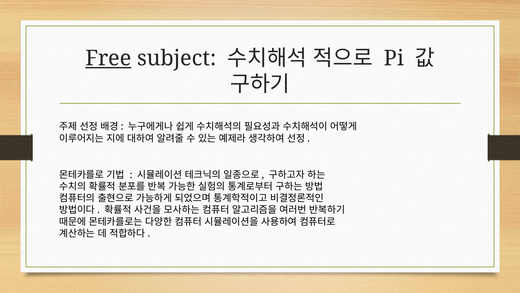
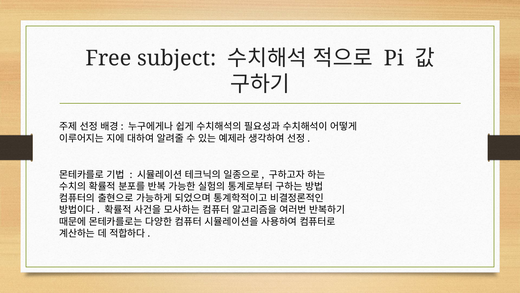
Free underline: present -> none (108, 58)
